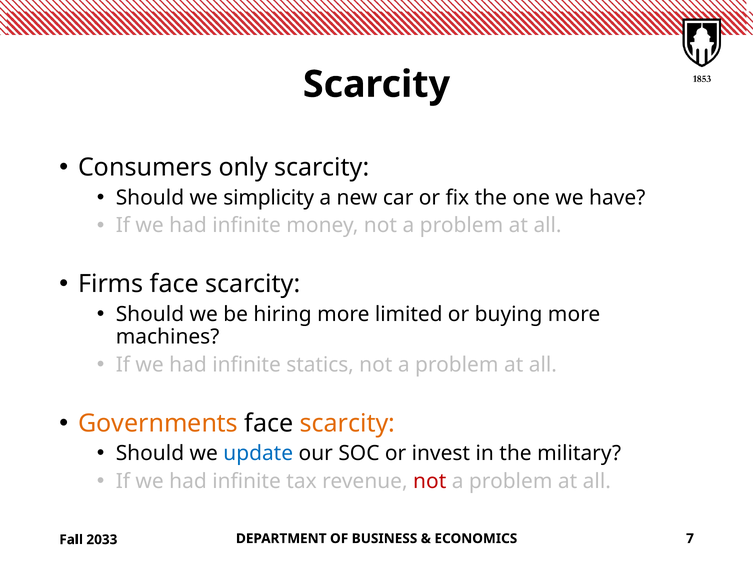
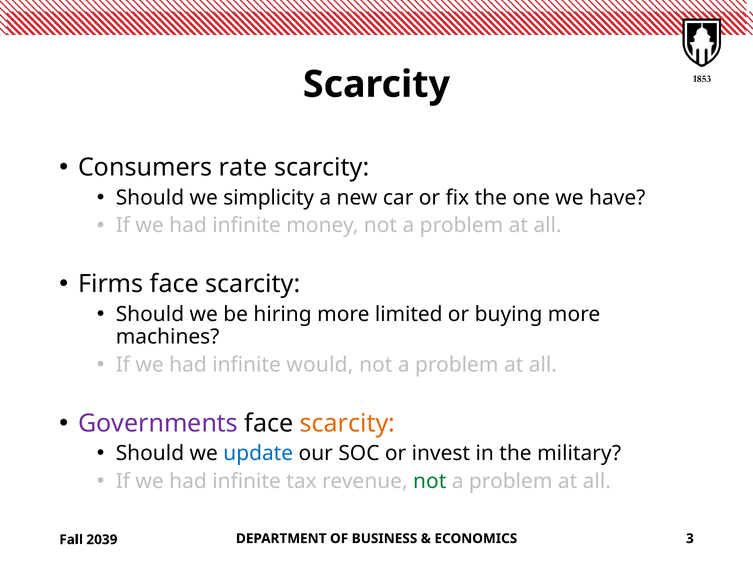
only: only -> rate (243, 168)
statics: statics -> would (320, 365)
Governments colour: orange -> purple (158, 423)
not colour: red -> green (430, 481)
7: 7 -> 3 (690, 538)
2033: 2033 -> 2039 (102, 539)
